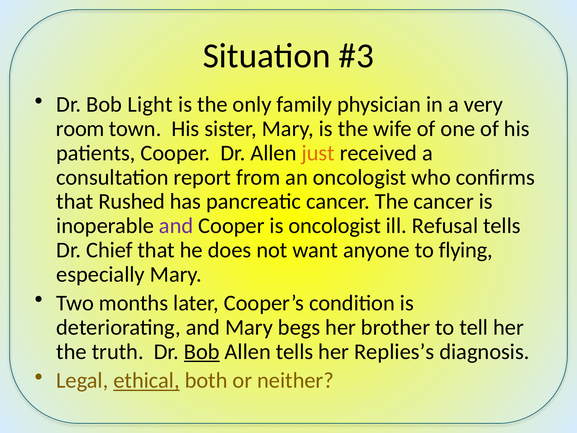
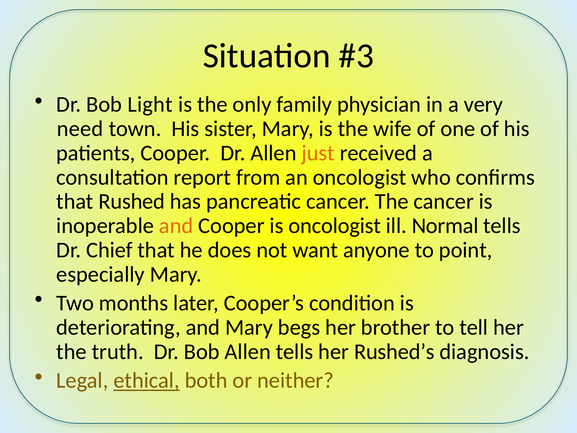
room: room -> need (80, 129)
and colour: purple -> orange (176, 226)
Refusal: Refusal -> Normal (445, 226)
flying: flying -> point (466, 250)
Bob underline: present -> none (202, 351)
Replies’s: Replies’s -> Rushed’s (394, 351)
